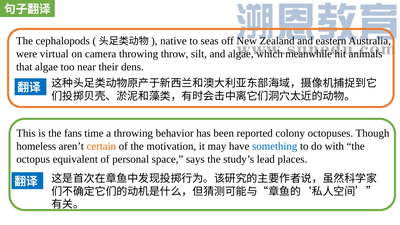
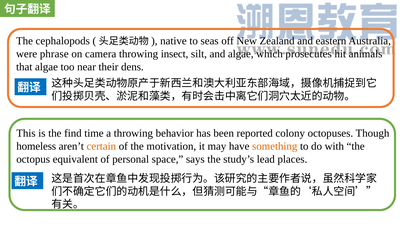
virtual: virtual -> phrase (54, 54)
throw: throw -> insect (175, 54)
meanwhile: meanwhile -> prosecutes (309, 54)
fans: fans -> find (73, 133)
something colour: blue -> orange (275, 146)
